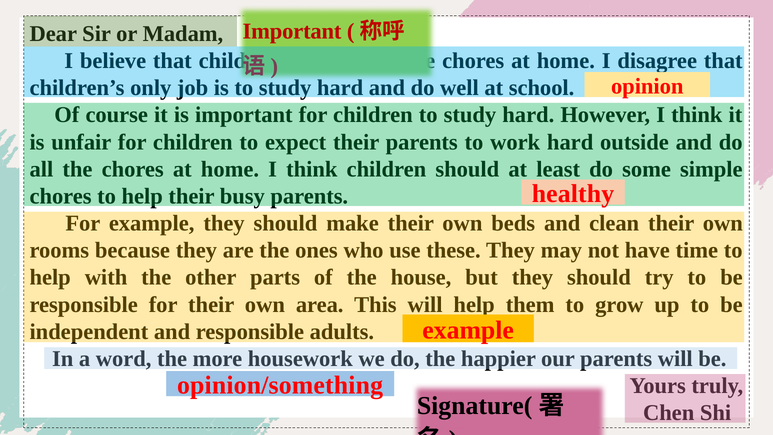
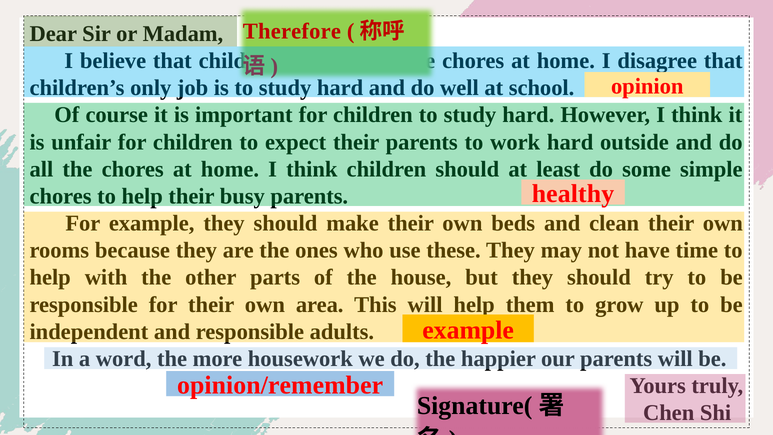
Important: Important -> Therefore (292, 31)
opinion/something: opinion/something -> opinion/remember (280, 385)
